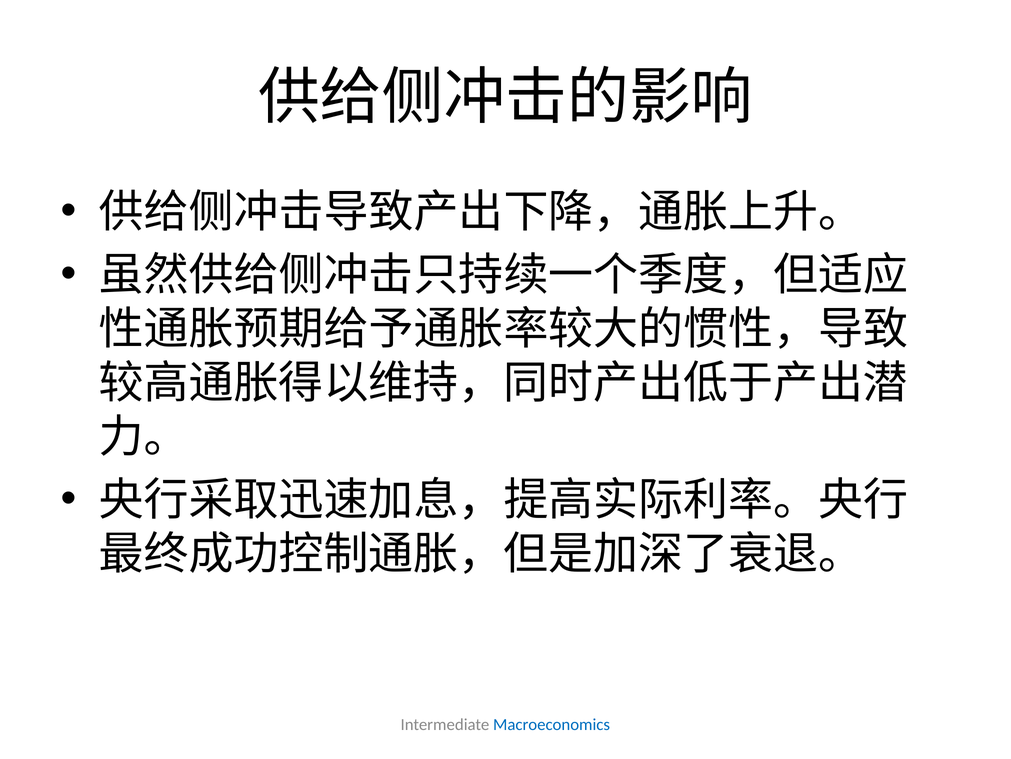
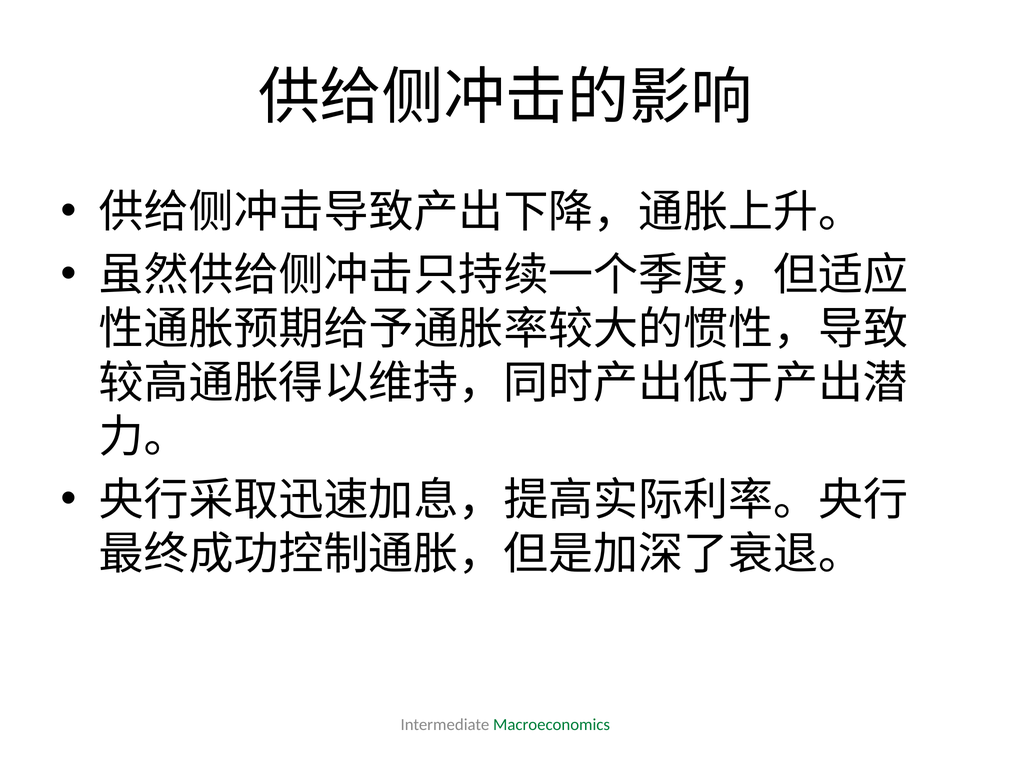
Macroeconomics colour: blue -> green (552, 724)
